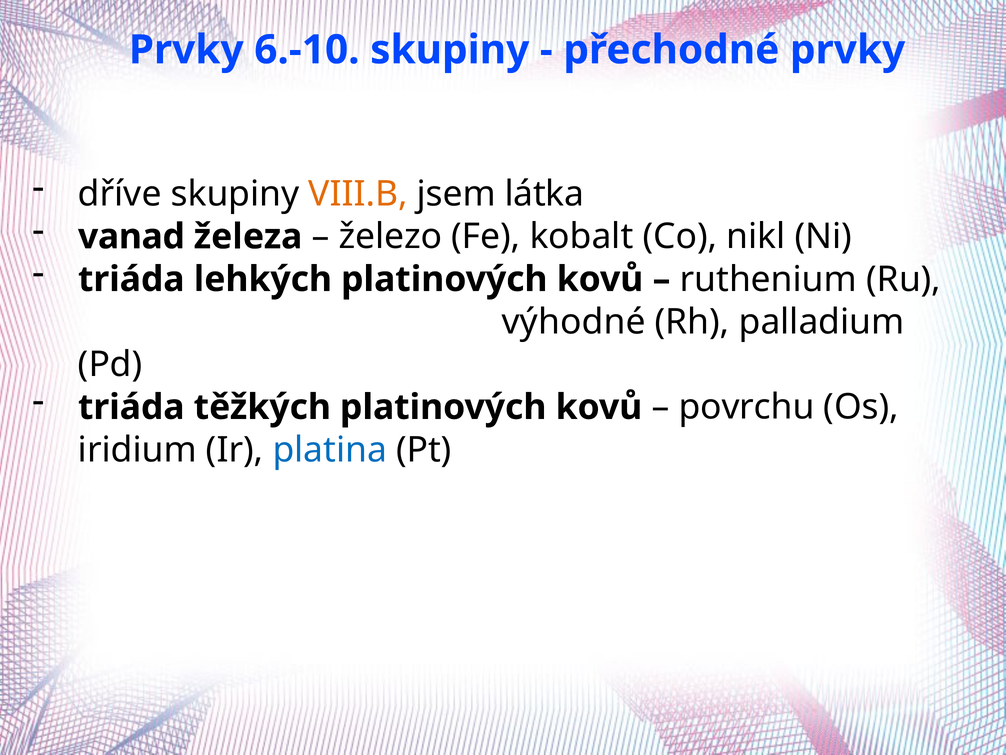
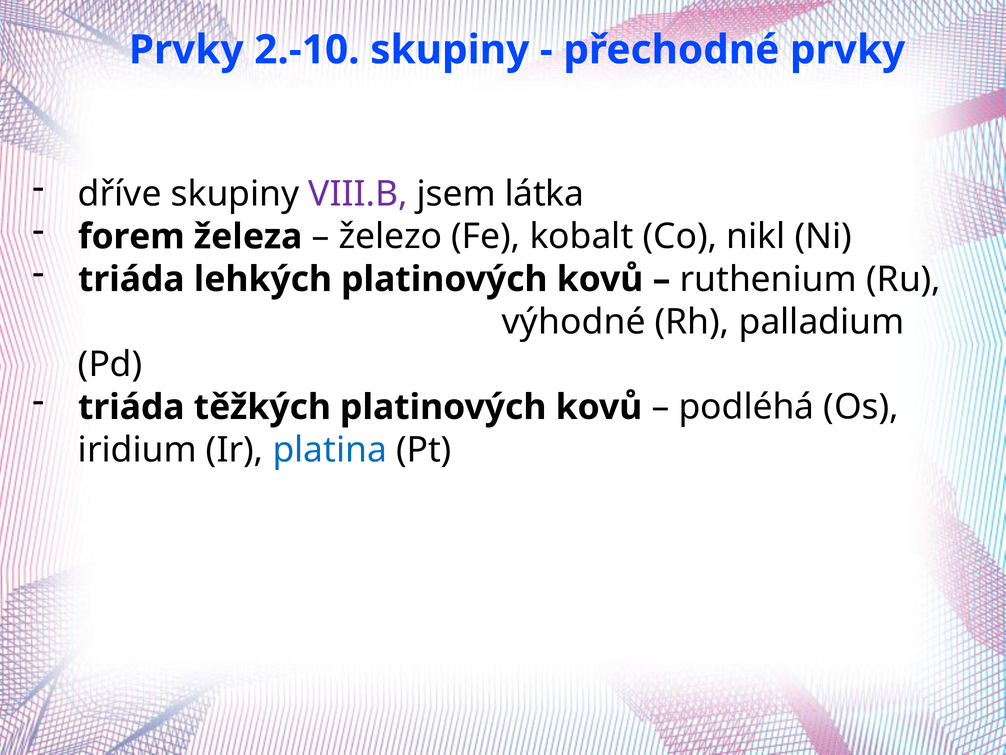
6.-10: 6.-10 -> 2.-10 (307, 50)
VIII.B colour: orange -> purple (358, 194)
vanad: vanad -> forem (131, 236)
povrchu: povrchu -> podléhá (746, 407)
